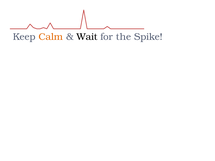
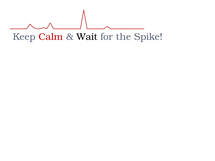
Calm colour: orange -> red (51, 37)
